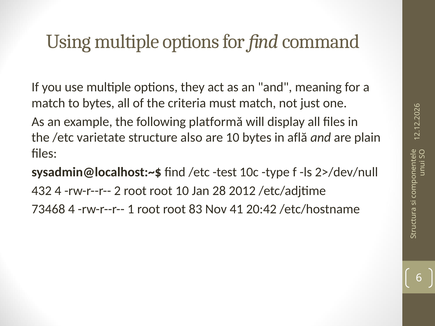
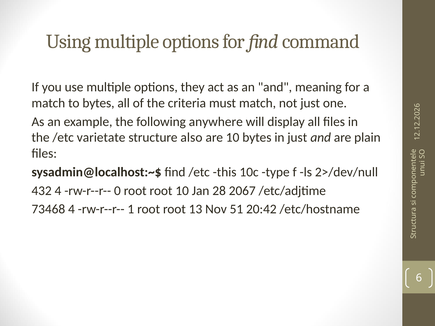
platformă: platformă -> anywhere (216, 122)
in află: află -> just (297, 138)
test: test -> this (225, 172)
rw-r--r-- 2: 2 -> 0 (117, 191)
2012: 2012 -> 2067 (242, 191)
83: 83 -> 13 (196, 209)
41: 41 -> 51 (236, 209)
